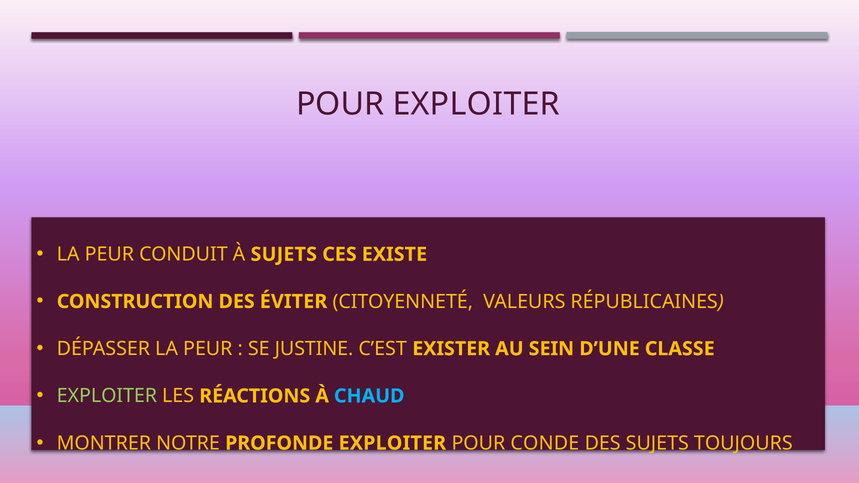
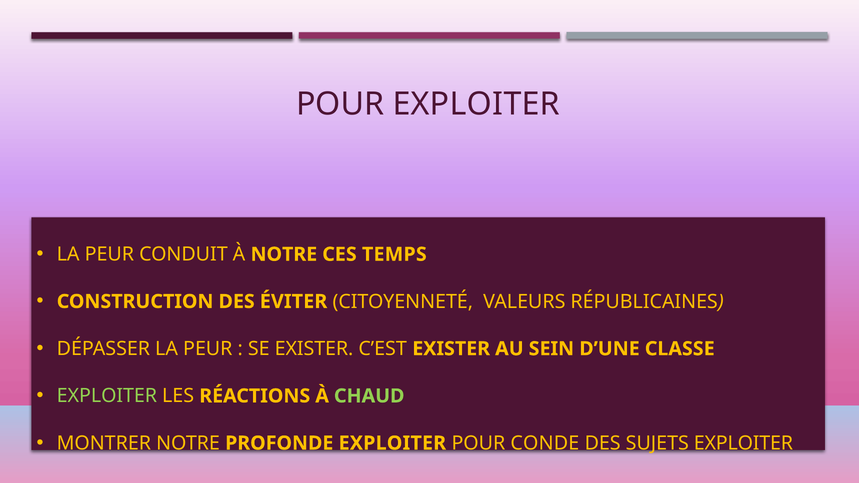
À SUJETS: SUJETS -> NOTRE (284, 254)
EXISTE: EXISTE -> TEMPS (394, 254)
SE JUSTINE: JUSTINE -> EXISTER (314, 349)
CHAUD colour: light blue -> light green (369, 396)
SUJETS TOUJOURS: TOUJOURS -> EXPLOITER (743, 443)
